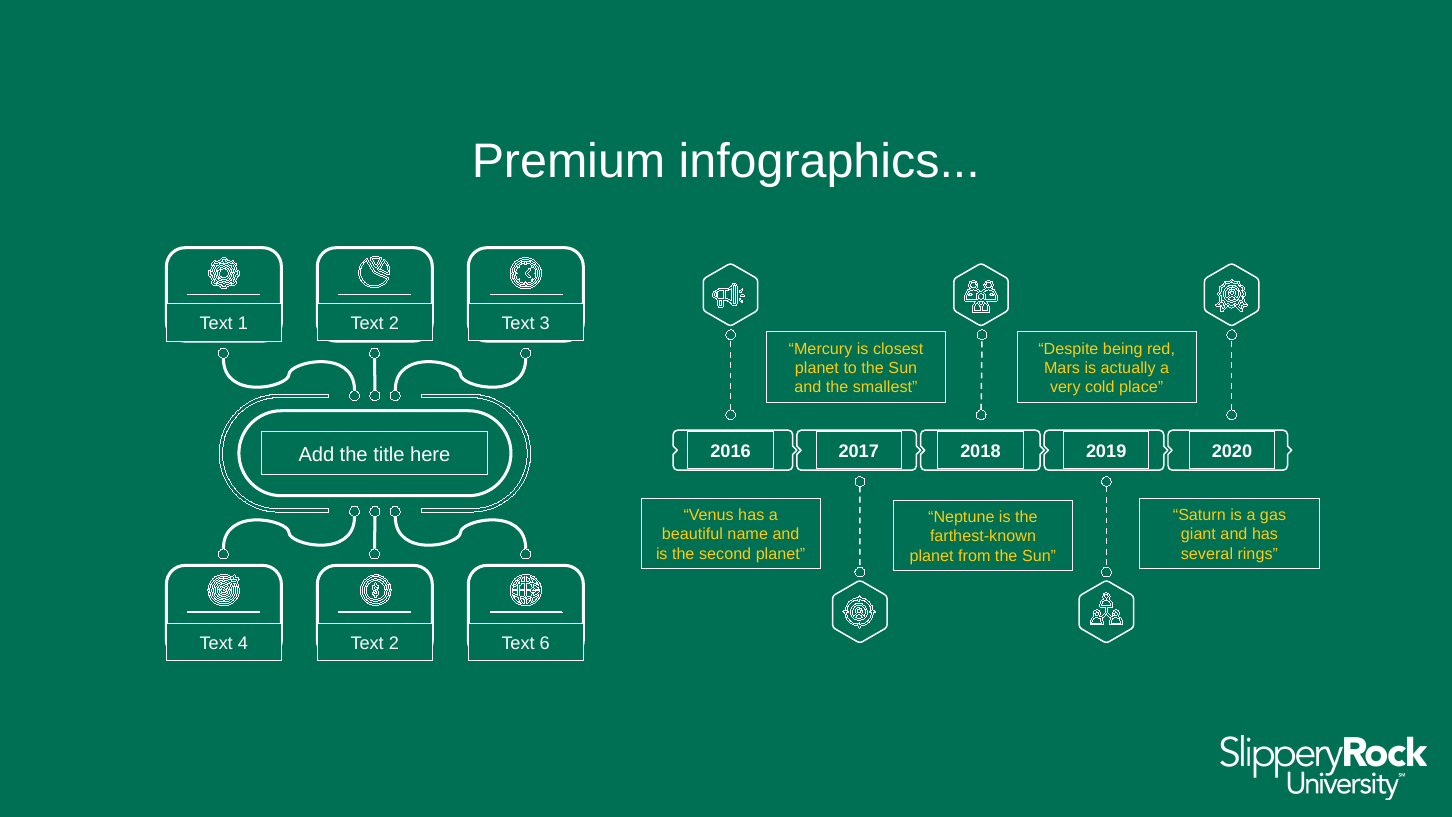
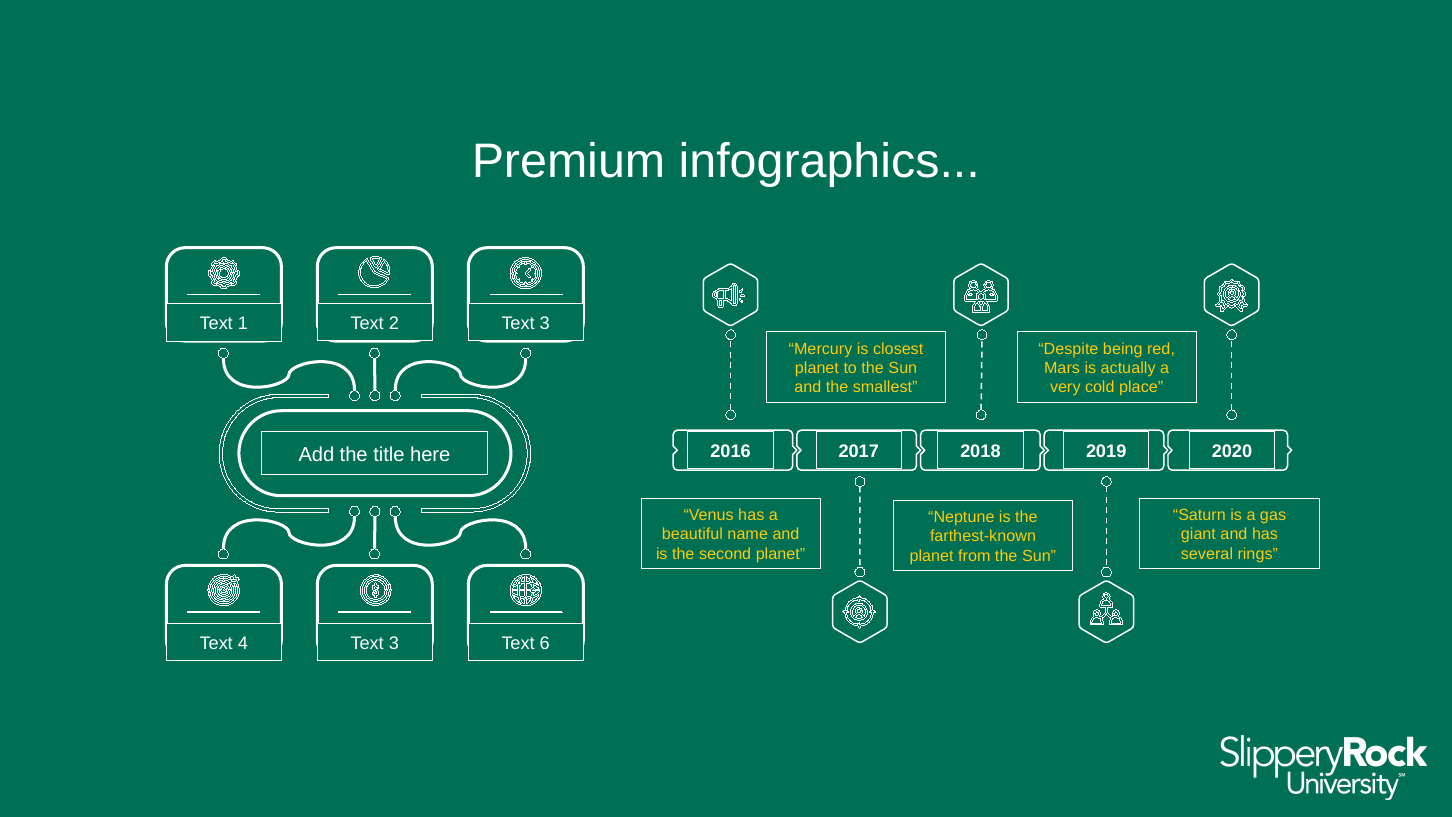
4 Text 2: 2 -> 3 (394, 643)
